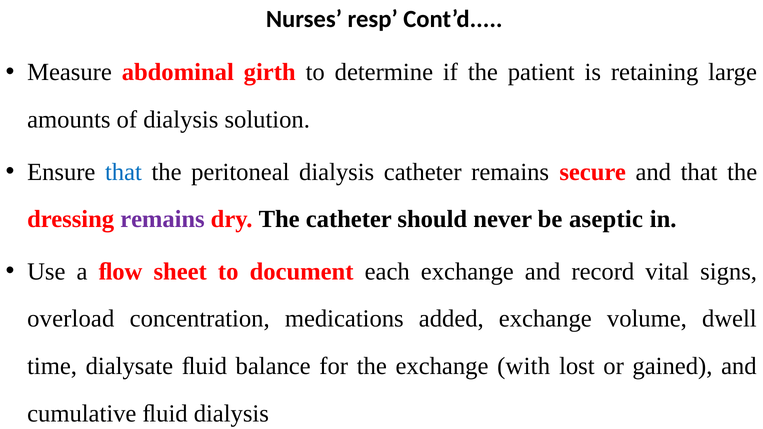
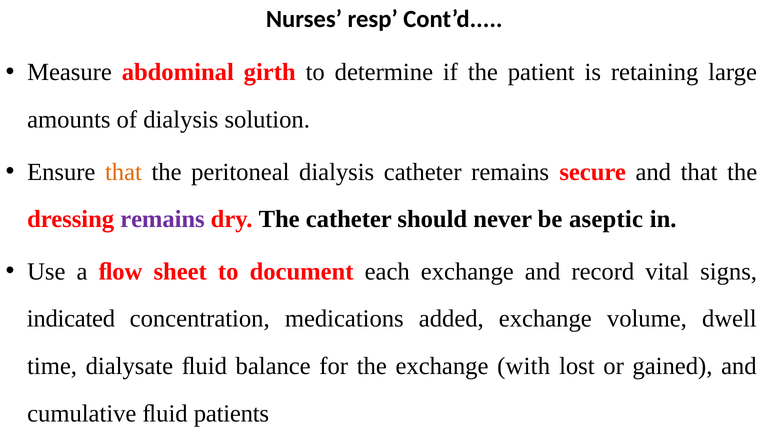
that colour: blue -> orange (123, 172)
overload: overload -> indicated (71, 319)
ﬂuid dialysis: dialysis -> patients (231, 414)
